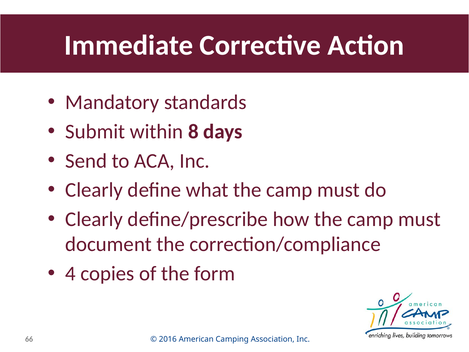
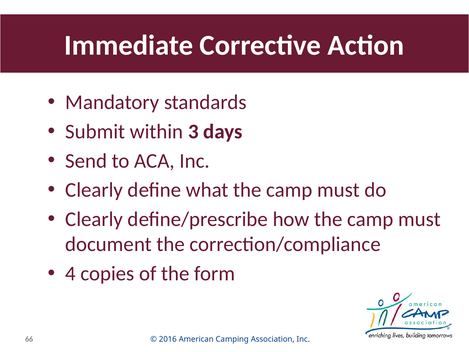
8: 8 -> 3 (193, 132)
